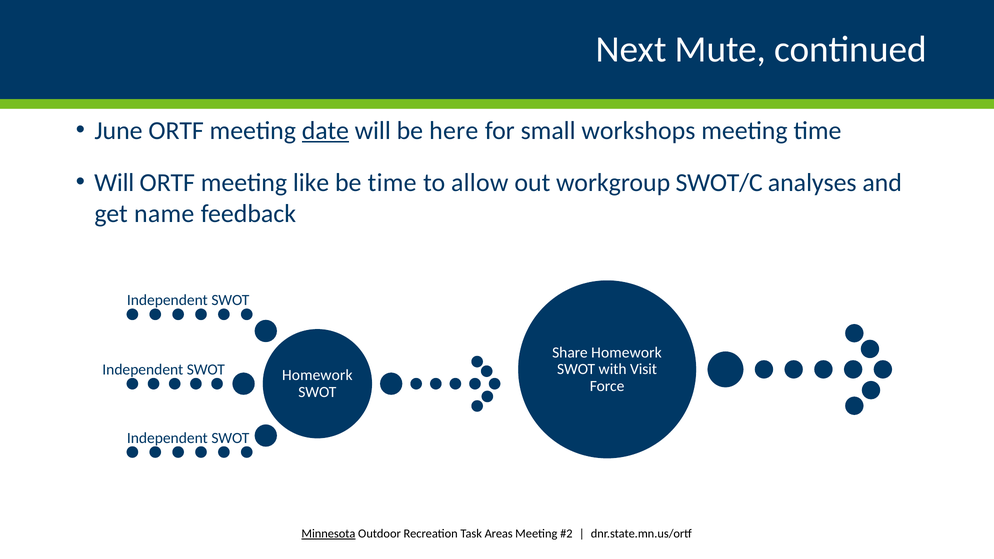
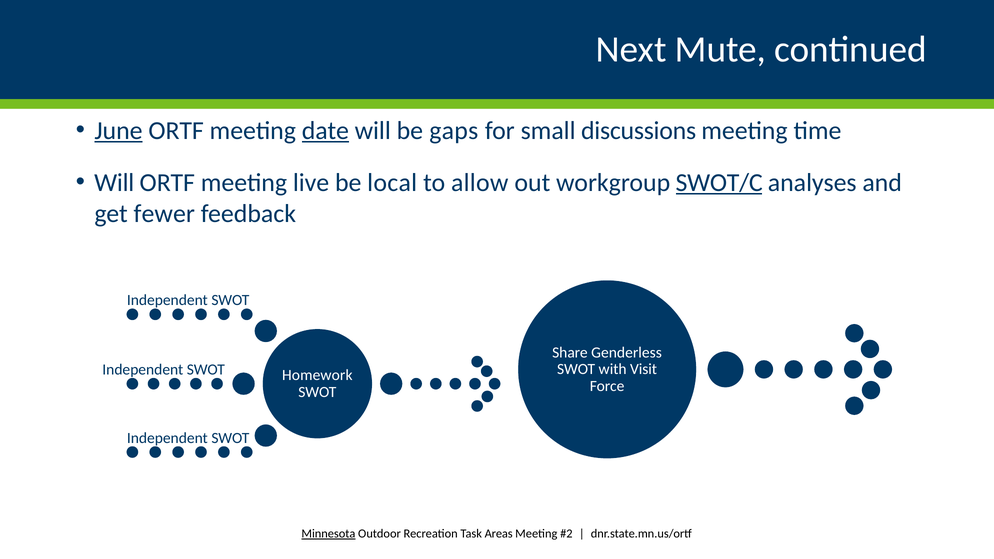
June underline: none -> present (119, 131)
here: here -> gaps (454, 131)
workshops: workshops -> discussions (639, 131)
like: like -> live (311, 183)
be time: time -> local (392, 183)
SWOT/C underline: none -> present (719, 183)
name: name -> fewer (164, 214)
Share Homework: Homework -> Genderless (627, 353)
